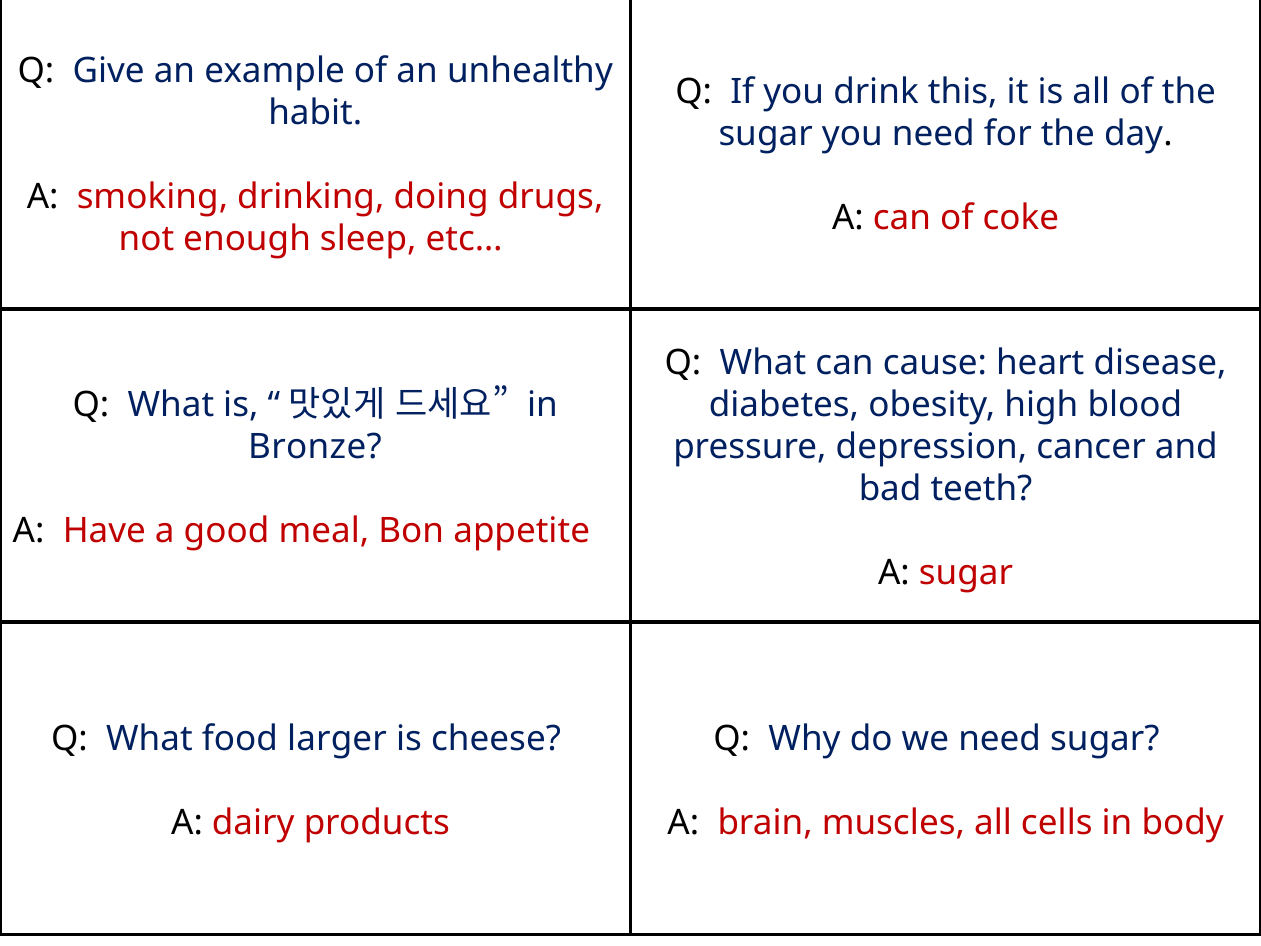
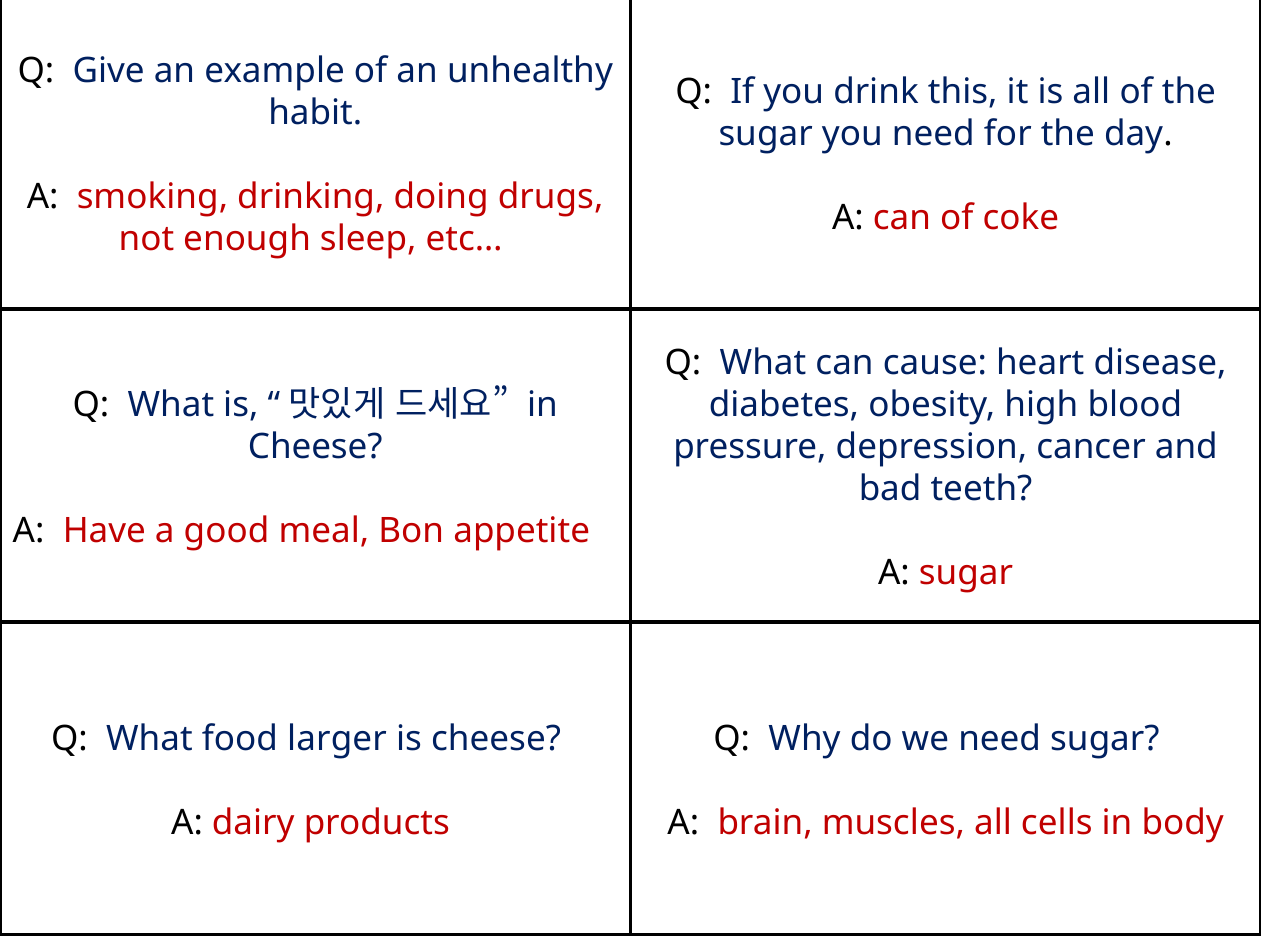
Bronze: Bronze -> Cheese (315, 447)
